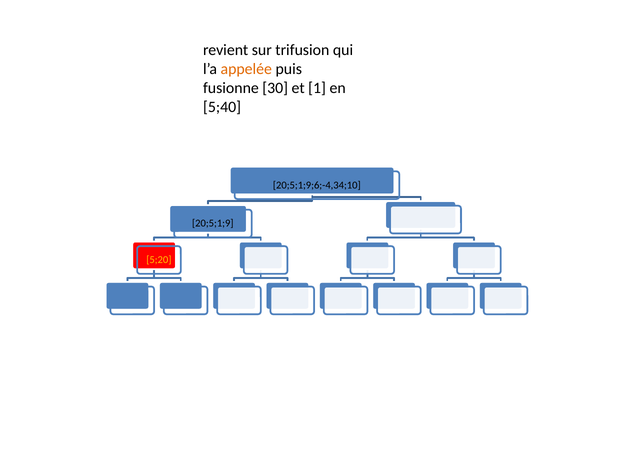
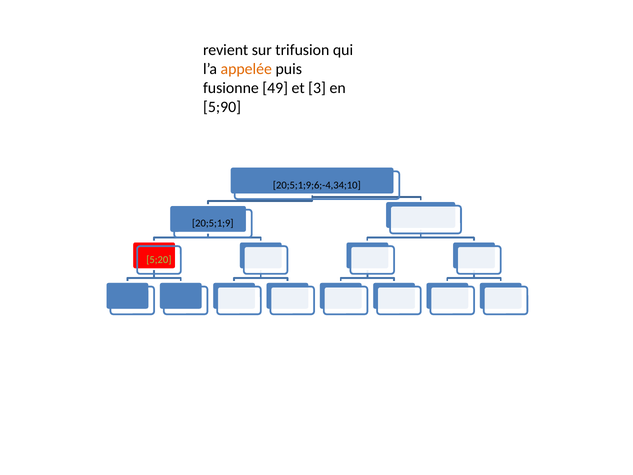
30: 30 -> 49 (275, 88)
1: 1 -> 3 (317, 88)
5;40: 5;40 -> 5;90 (222, 107)
5;20 colour: yellow -> light green (159, 260)
